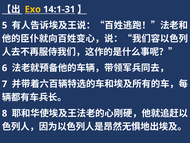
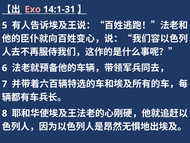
Exo colour: yellow -> pink (33, 9)
